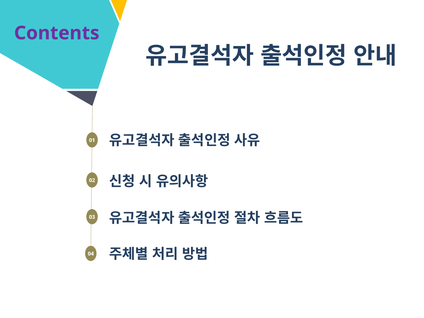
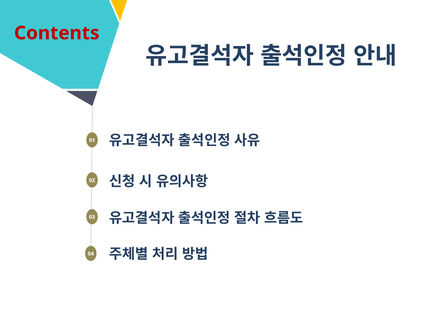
Contents colour: purple -> red (57, 33)
